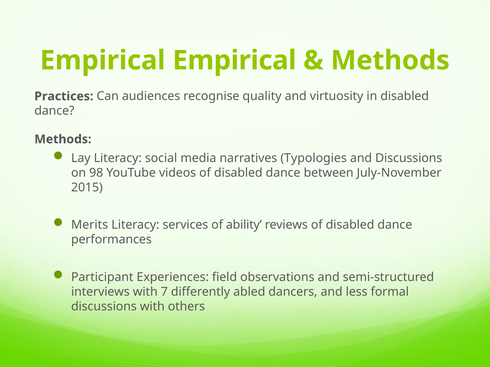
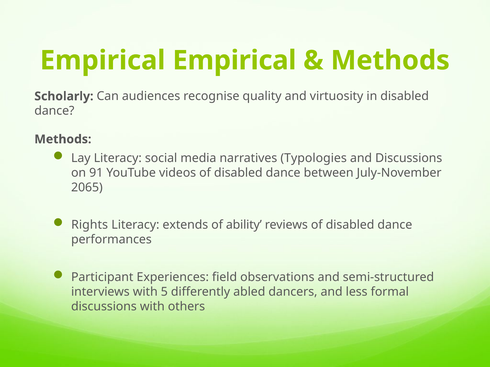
Practices: Practices -> Scholarly (64, 96)
98: 98 -> 91 (96, 173)
2015: 2015 -> 2065 (87, 188)
Merits: Merits -> Rights (90, 225)
services: services -> extends (185, 225)
7: 7 -> 5 (164, 292)
